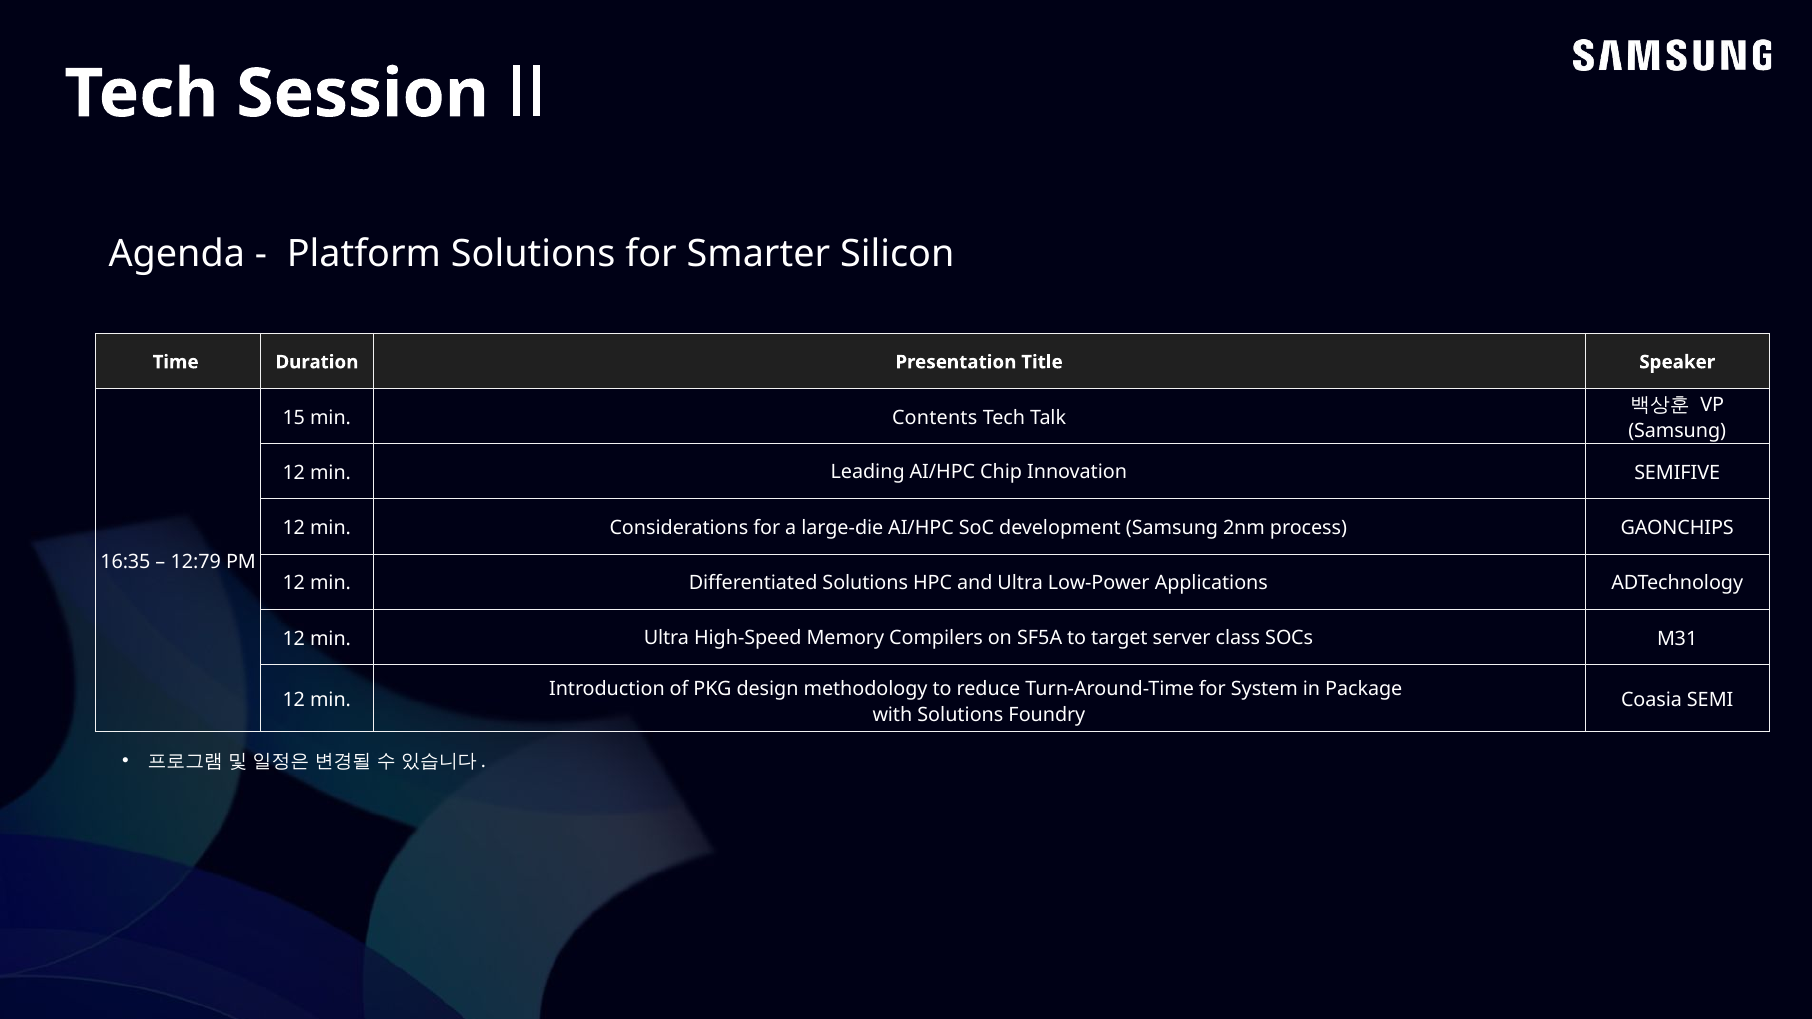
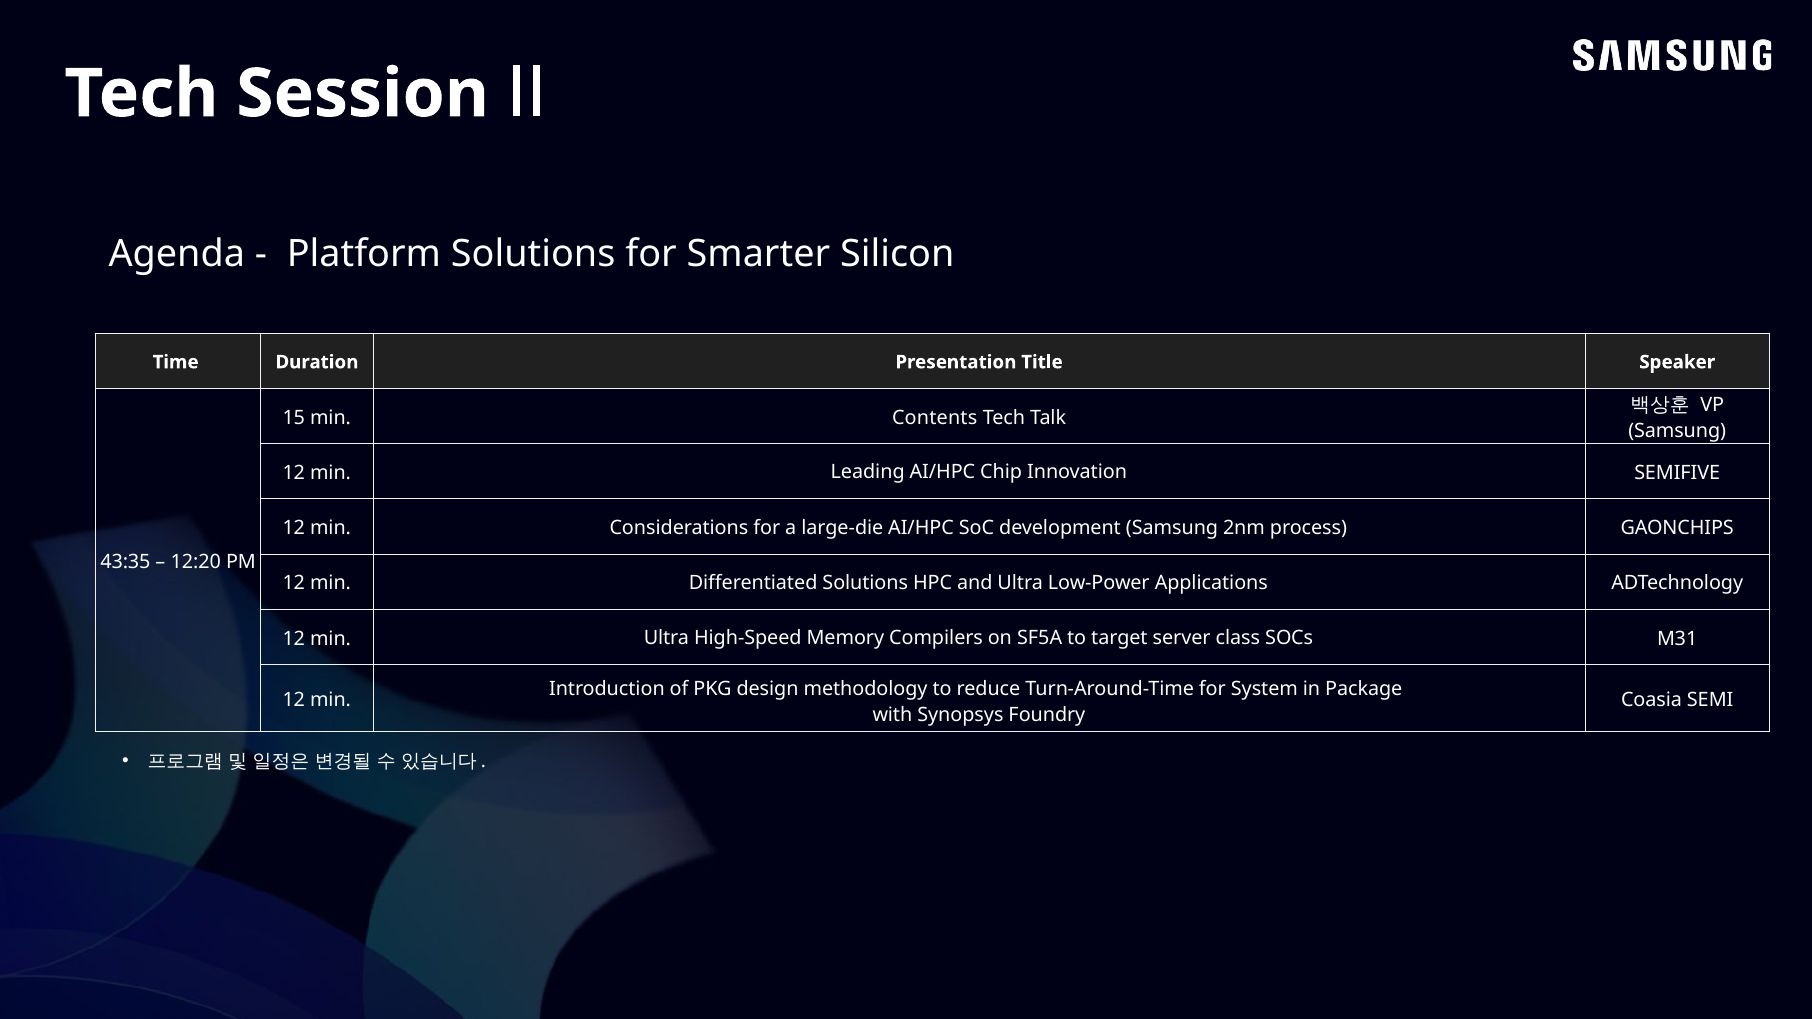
16:35: 16:35 -> 43:35 (125, 562)
12:79: 12:79 -> 12:20 (196, 562)
with Solutions: Solutions -> Synopsys (960, 716)
